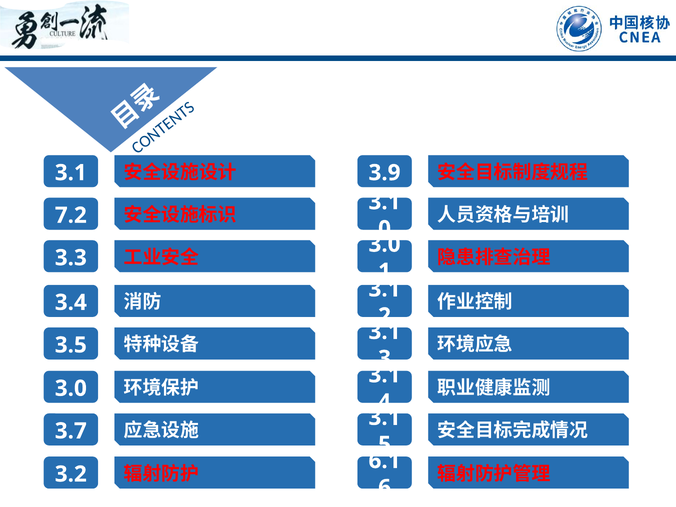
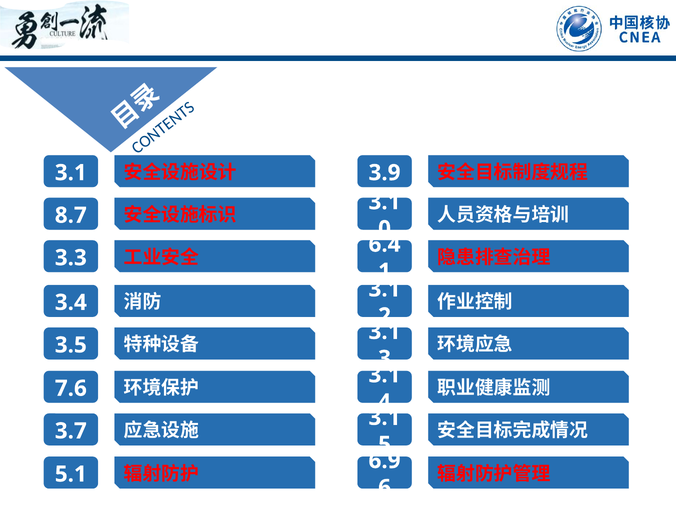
7.2: 7.2 -> 8.7 (71, 215)
3.0: 3.0 -> 6.4 (385, 244)
3.0: 3.0 -> 7.6 (71, 388)
6.1: 6.1 -> 6.9 (385, 461)
3.2: 3.2 -> 5.1 (71, 474)
